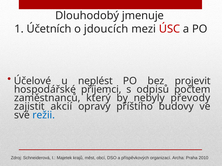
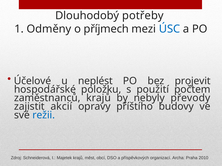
jmenuje: jmenuje -> potřeby (143, 16)
Účetních: Účetních -> Odměny (49, 29)
jdoucích: jdoucích -> příjmech (106, 29)
ÚSC colour: red -> blue (169, 29)
příjemci: příjemci -> položku (101, 90)
odpisů: odpisů -> použití (153, 90)
zaměstnanců který: který -> krajů (99, 98)
